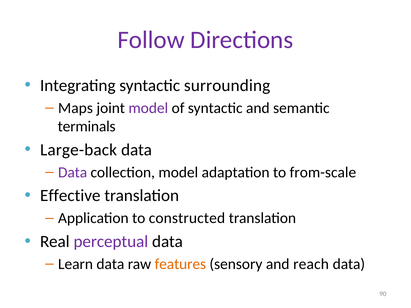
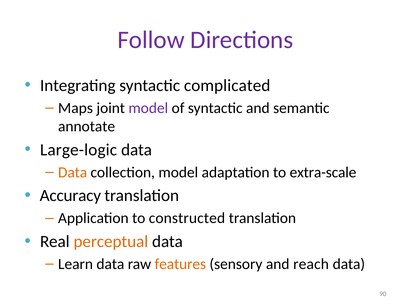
surrounding: surrounding -> complicated (227, 85)
terminals: terminals -> annotate (87, 127)
Large-back: Large-back -> Large-logic (79, 150)
Data colour: purple -> orange (73, 172)
from-scale: from-scale -> extra-scale (323, 172)
Effective: Effective -> Accuracy (70, 196)
perceptual colour: purple -> orange (111, 242)
